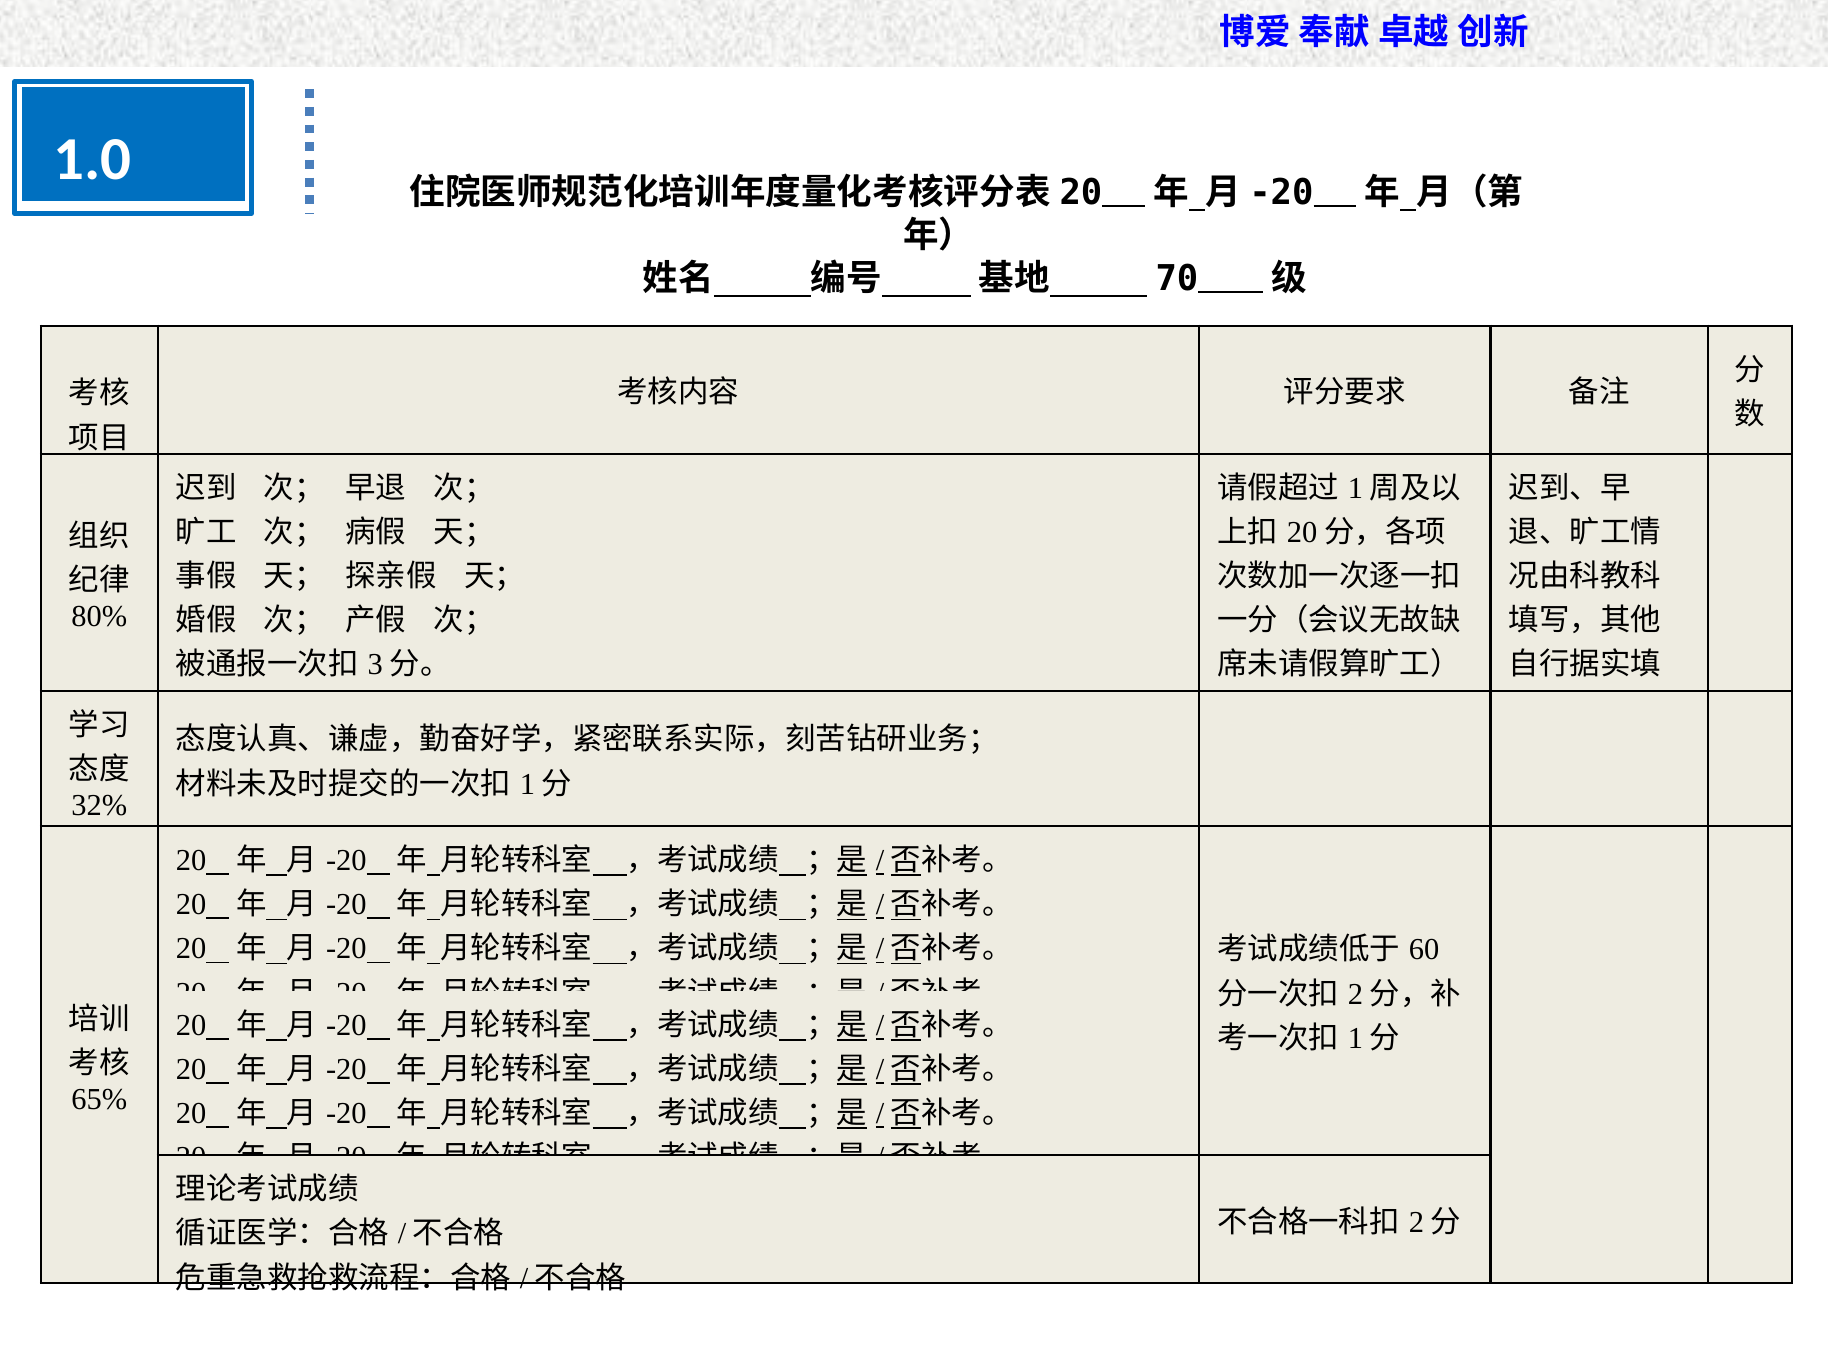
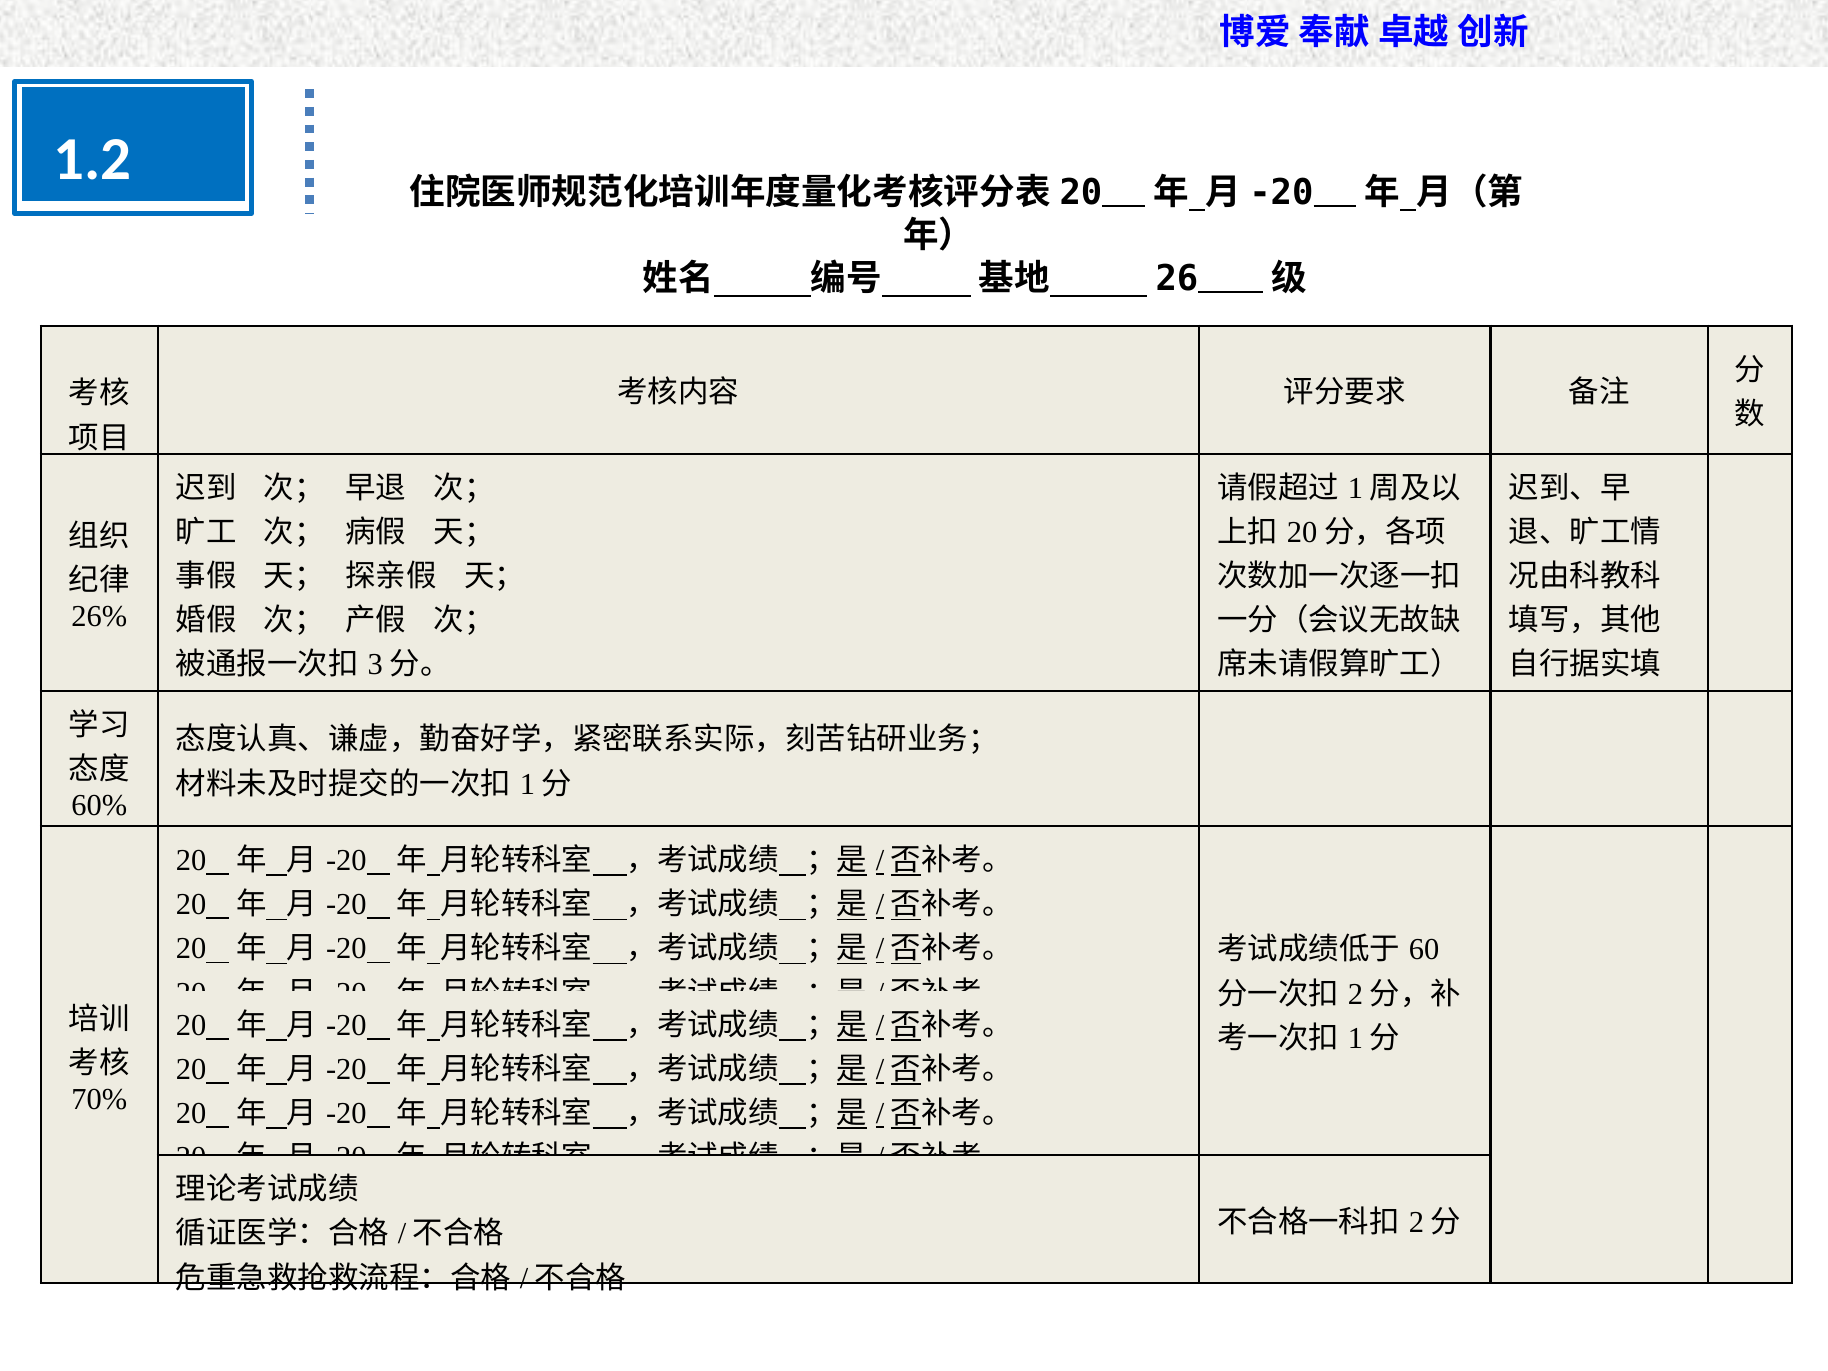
1.0: 1.0 -> 1.2 (93, 160)
70: 70 -> 26 (1177, 278)
80%: 80% -> 26% (99, 617)
32%: 32% -> 60% (99, 806)
65%: 65% -> 70% (99, 1099)
